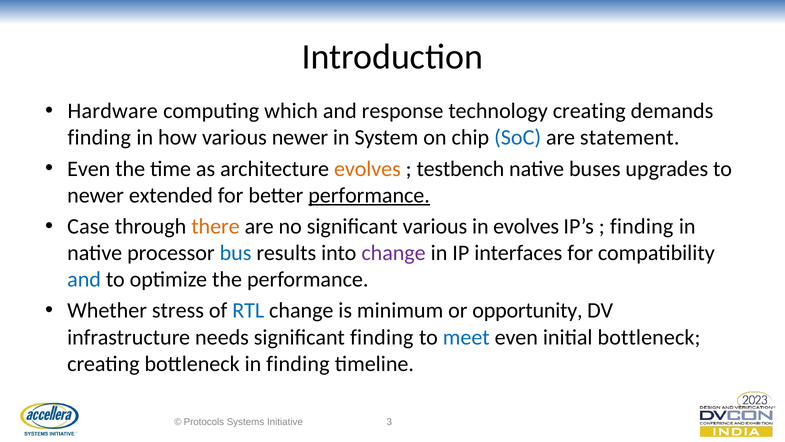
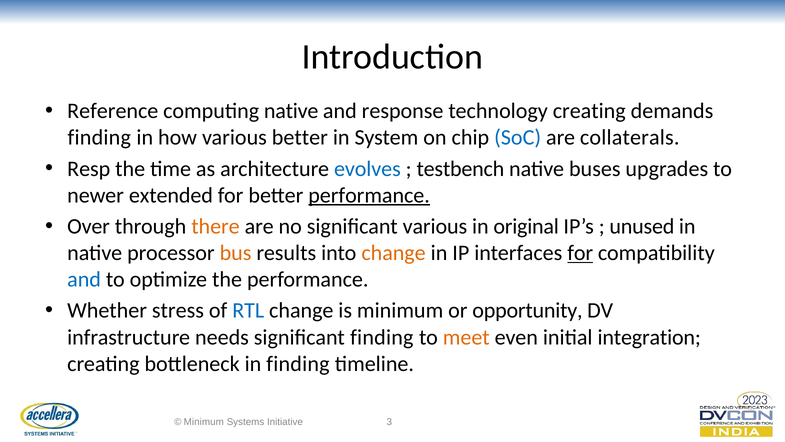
Hardware: Hardware -> Reference (113, 111)
computing which: which -> native (291, 111)
various newer: newer -> better (300, 137)
statement: statement -> collaterals (630, 137)
Even: Even -> Resp (89, 169)
evolves colour: orange -> blue (367, 169)
Case: Case -> Over (89, 226)
in evolves: evolves -> original (526, 226)
finding: finding -> unused (642, 226)
bus colour: blue -> orange (236, 253)
change colour: purple -> orange (394, 253)
for underline: none -> present (580, 253)
meet colour: blue -> orange (466, 337)
initial bottleneck: bottleneck -> integration (649, 337)
Protocols: Protocols -> Minimum (204, 422)
